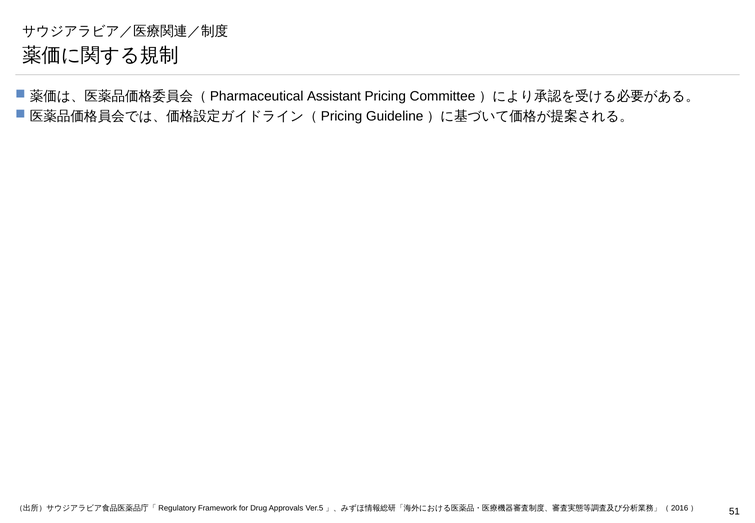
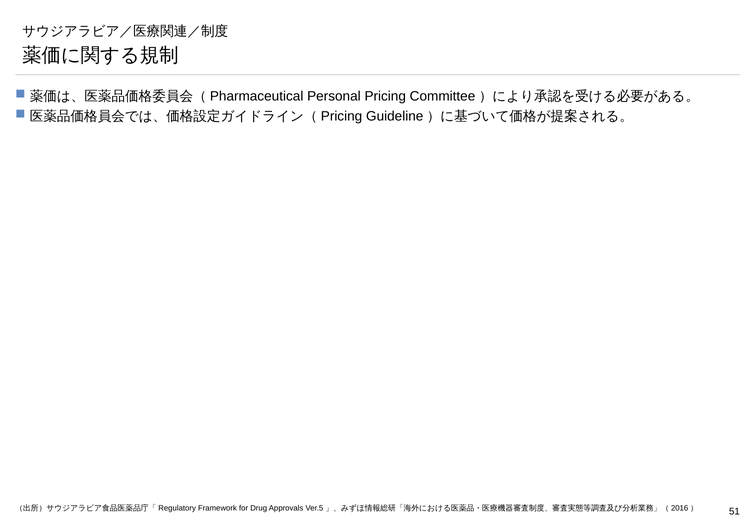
Assistant: Assistant -> Personal (334, 96)
